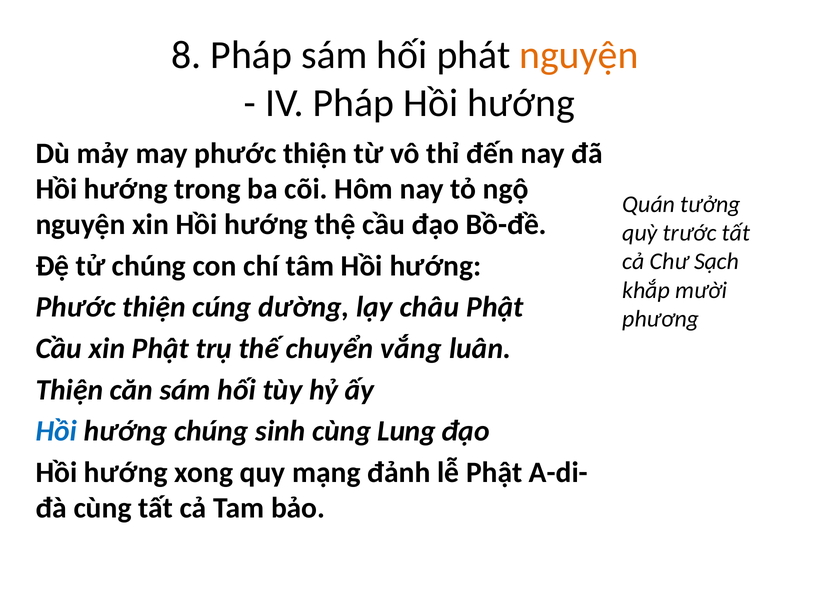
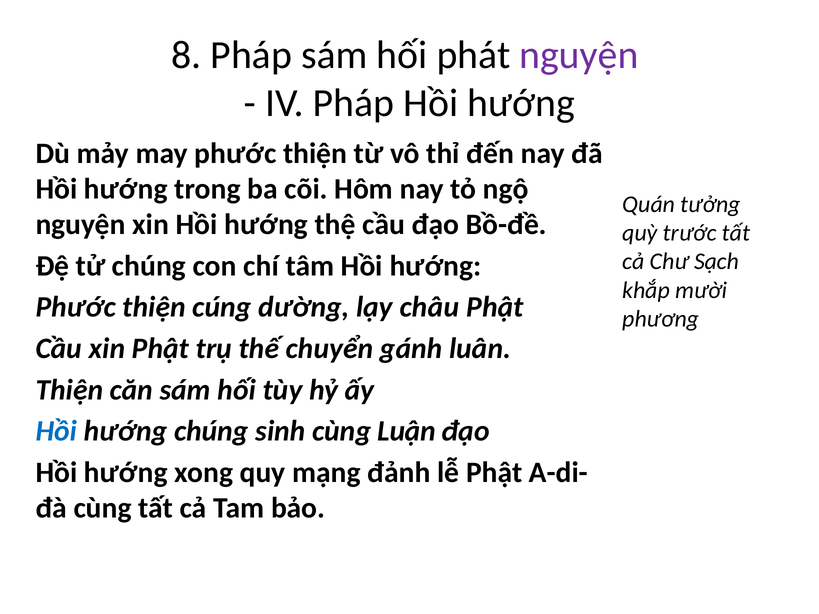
nguyện colour: orange -> purple (579, 55)
vắng: vắng -> gánh (411, 349)
Lung: Lung -> Luận (407, 431)
